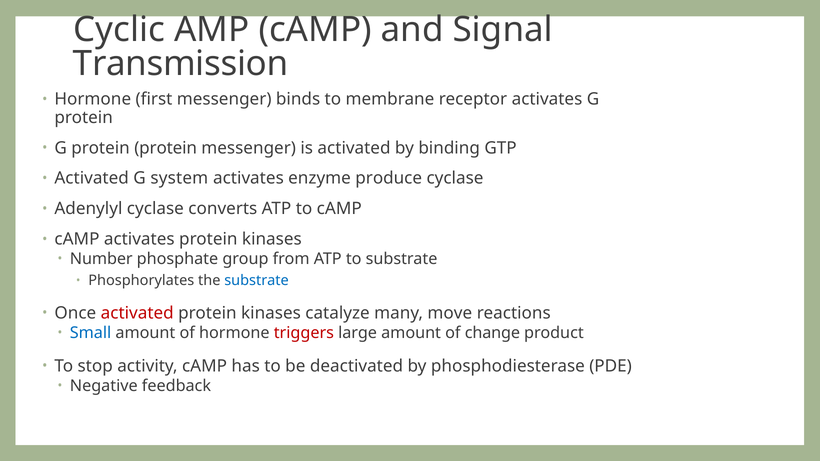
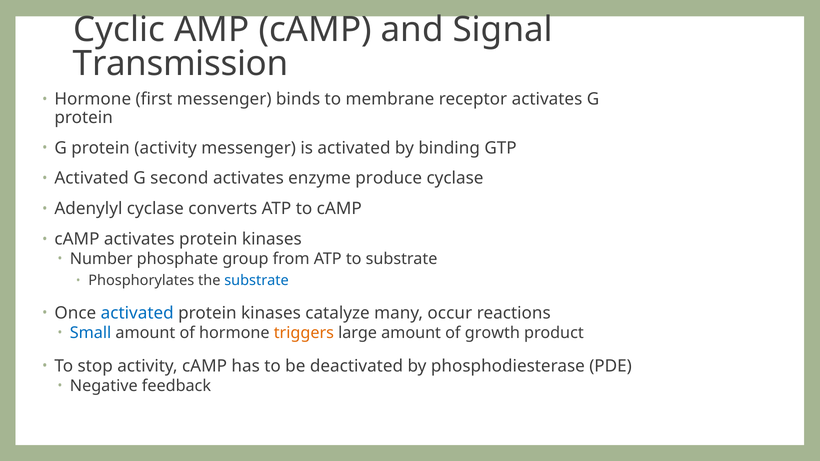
protein protein: protein -> activity (166, 148)
system: system -> second (179, 178)
activated colour: red -> blue (137, 313)
move: move -> occur (450, 313)
triggers colour: red -> orange (304, 333)
change: change -> growth (492, 333)
